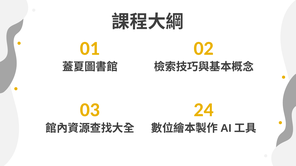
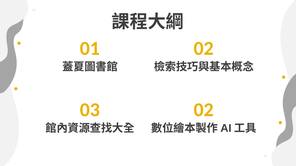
03 24: 24 -> 02 (204, 110)
